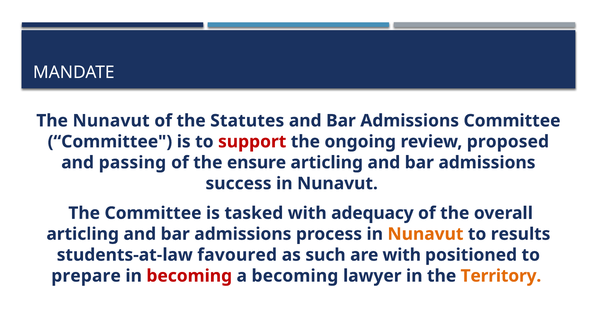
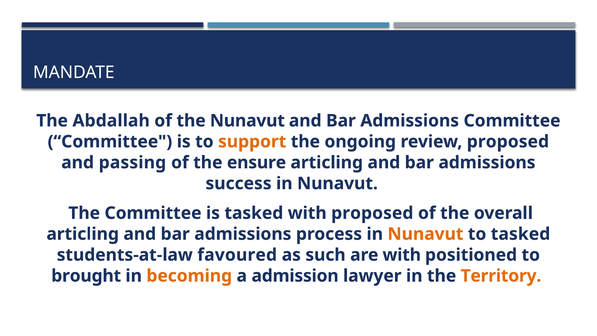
The Nunavut: Nunavut -> Abdallah (111, 121)
the Statutes: Statutes -> Nunavut (247, 121)
support colour: red -> orange (252, 142)
with adequacy: adequacy -> proposed (372, 213)
to results: results -> tasked (521, 234)
prepare: prepare -> brought (86, 276)
becoming colour: red -> orange (189, 276)
a becoming: becoming -> admission (295, 276)
